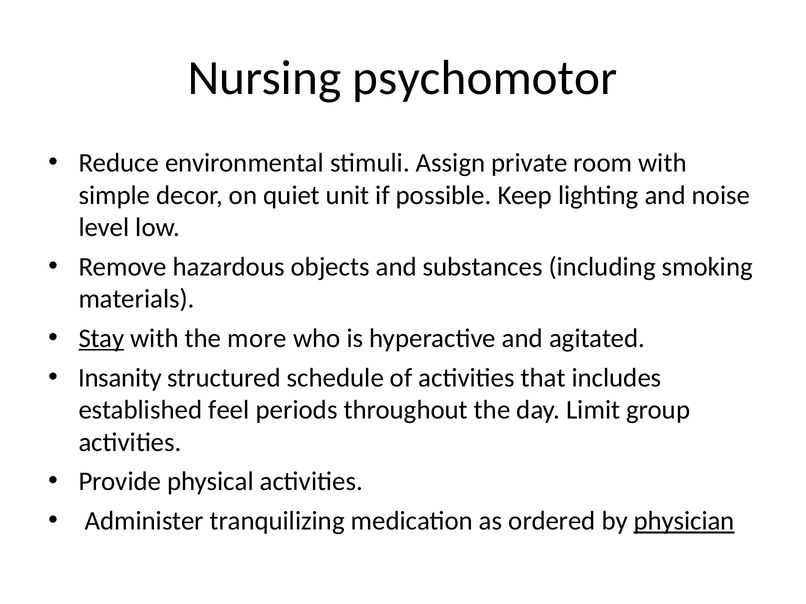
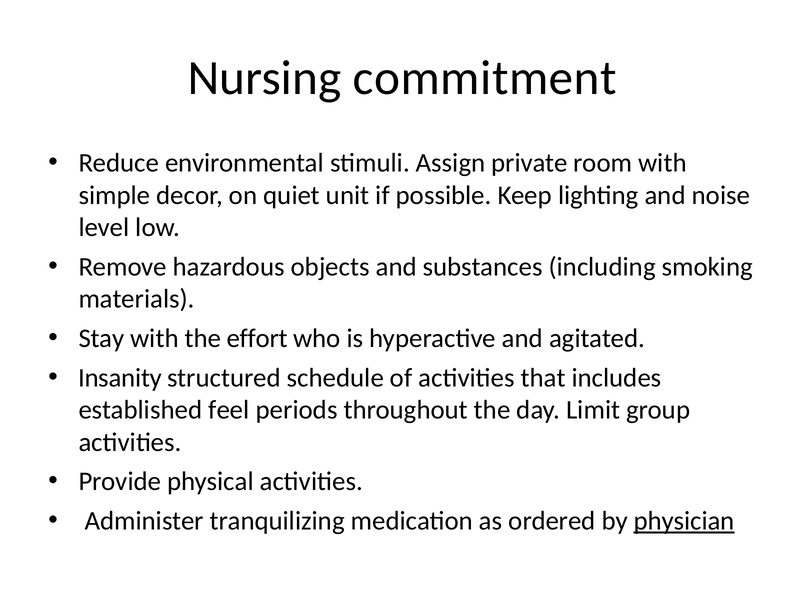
psychomotor: psychomotor -> commitment (485, 78)
Stay underline: present -> none (101, 339)
more: more -> effort (257, 339)
